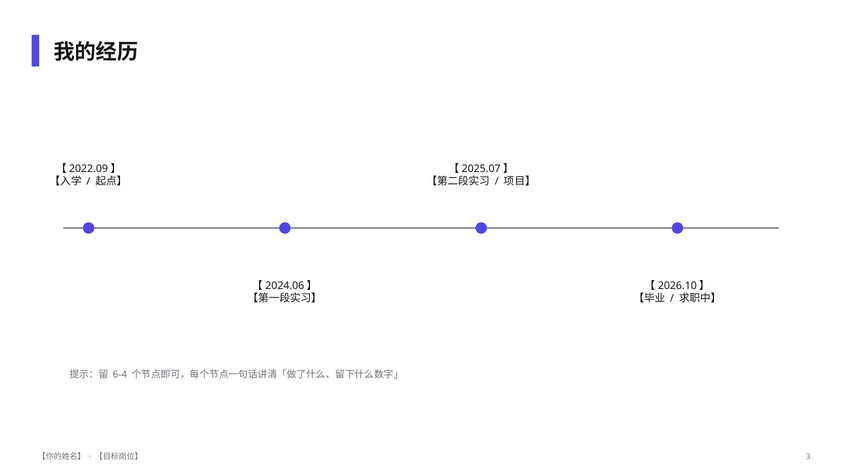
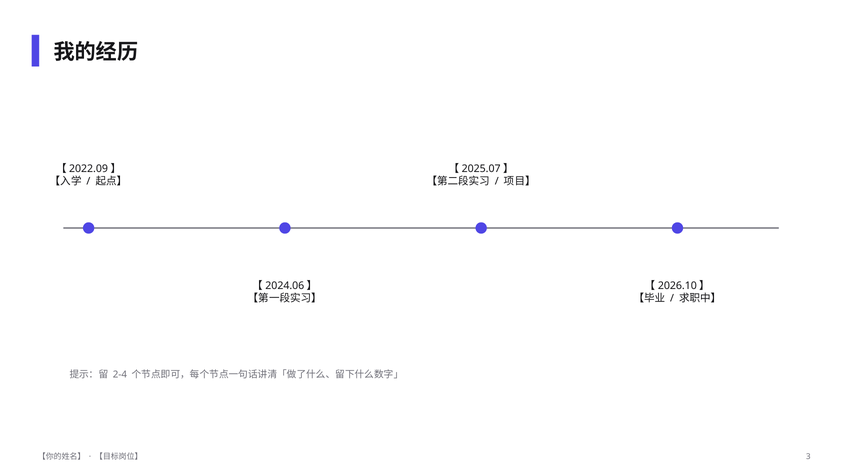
6-4: 6-4 -> 2-4 (120, 374)
